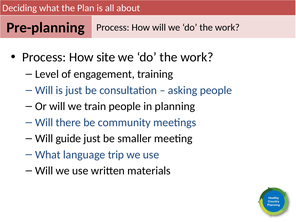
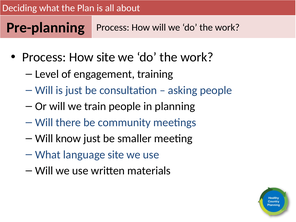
guide: guide -> know (68, 139)
language trip: trip -> site (116, 155)
